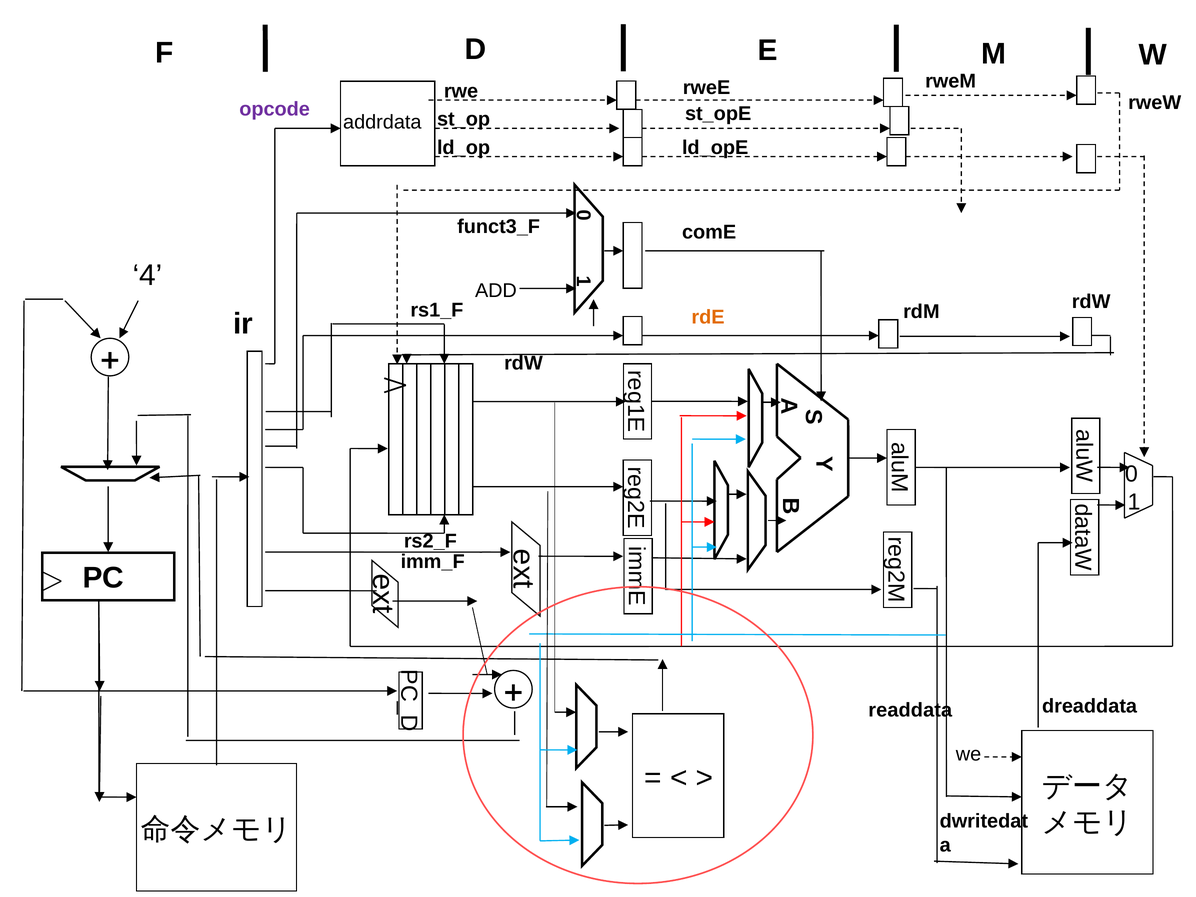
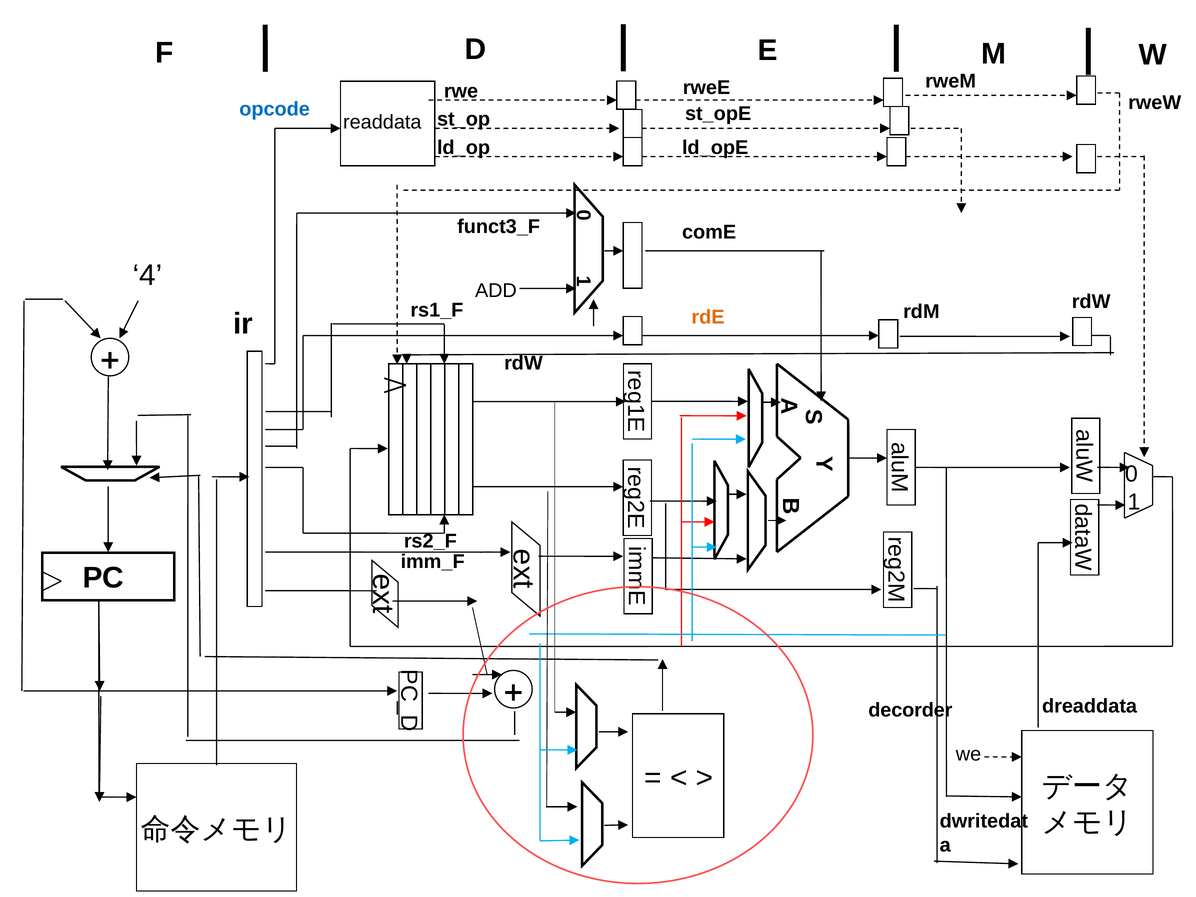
opcode colour: purple -> blue (275, 109)
addrdata: addrdata -> readdata (382, 122)
readdata: readdata -> decorder (910, 710)
